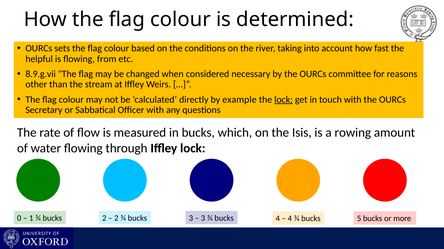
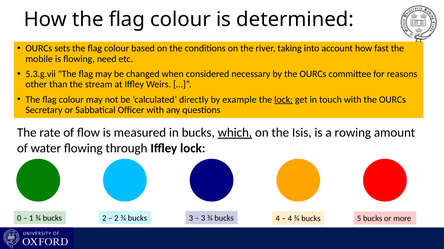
helpful: helpful -> mobile (39, 59)
from: from -> need (107, 59)
8.9.g.vii: 8.9.g.vii -> 5.3.g.vii (41, 74)
which underline: none -> present (235, 133)
